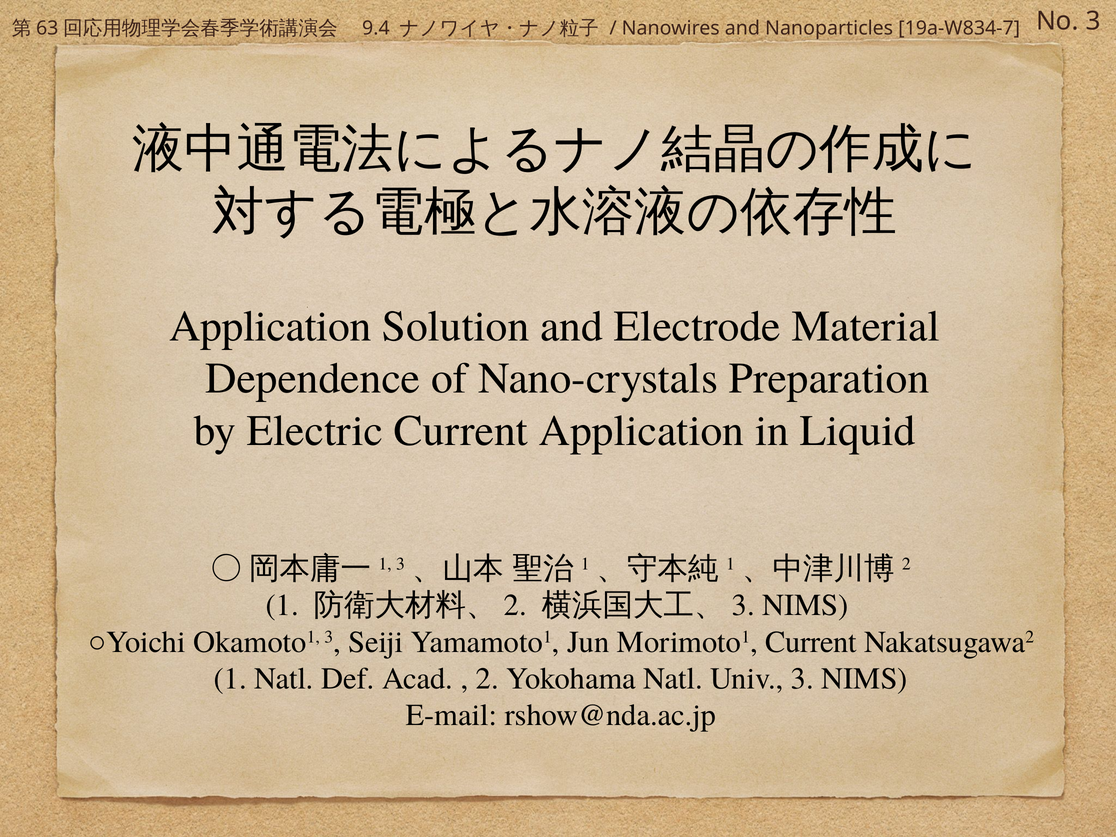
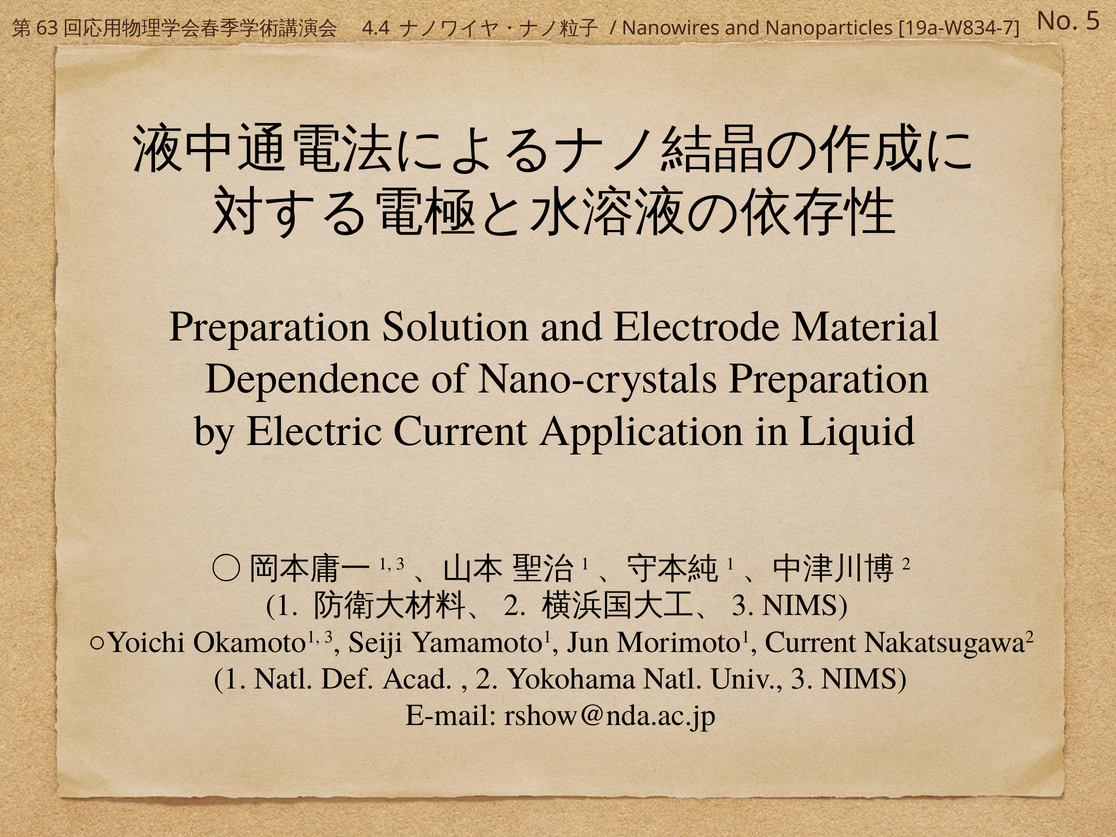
No 3: 3 -> 5 (1093, 21)
9.4: 9.4 -> 4.4 (376, 28)
Application: Application -> Preparation (270, 326)
